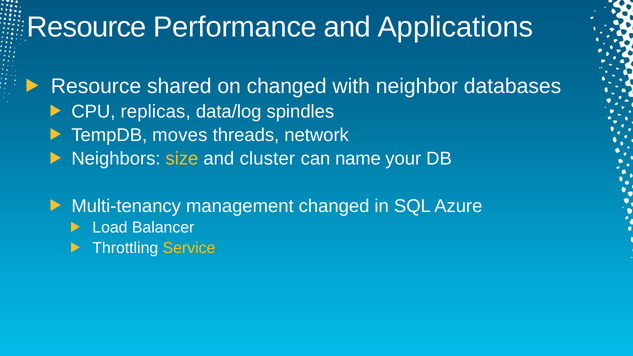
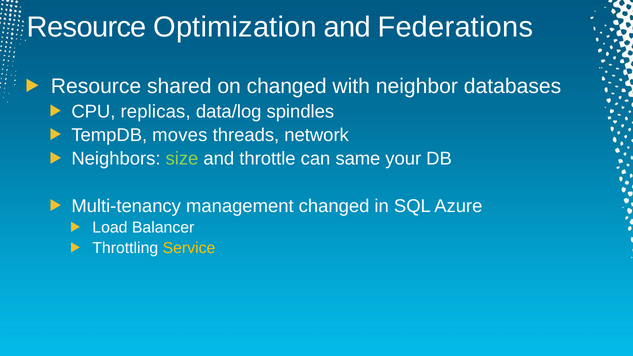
Performance: Performance -> Optimization (235, 27)
Applications: Applications -> Federations (455, 27)
size colour: yellow -> light green (182, 159)
cluster: cluster -> throttle (267, 159)
name: name -> same (358, 159)
